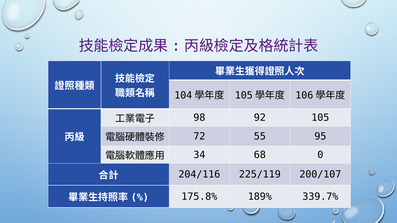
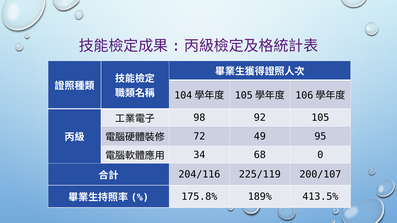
55: 55 -> 49 (260, 136)
339.7%: 339.7% -> 413.5% (320, 197)
